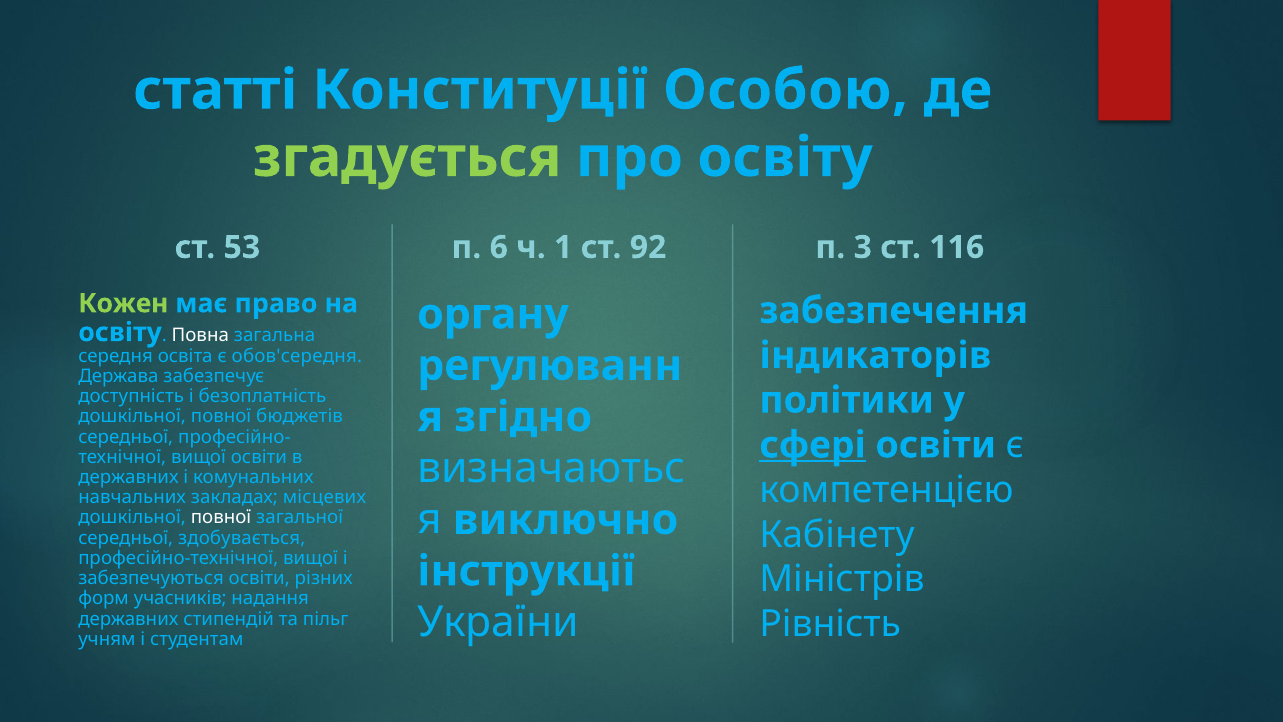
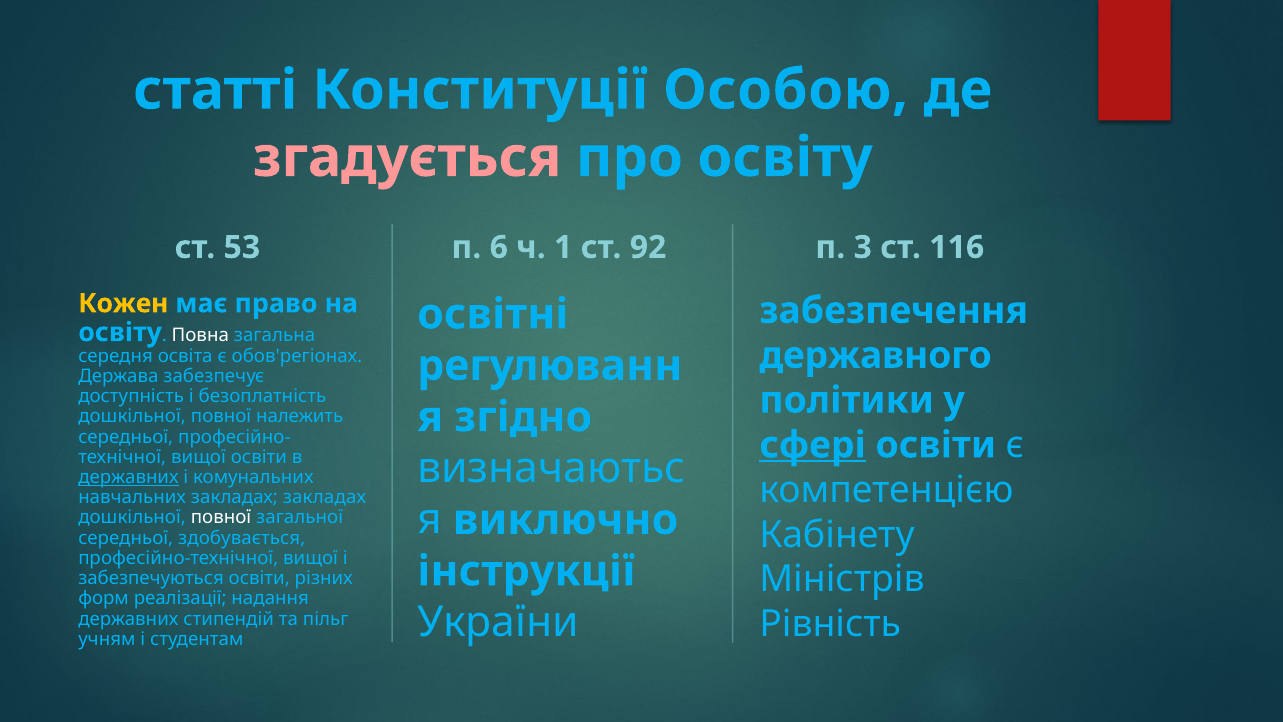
згадується colour: light green -> pink (407, 157)
Кожен colour: light green -> yellow (123, 303)
органу: органу -> освітні (493, 314)
індикаторів: індикаторів -> державного (876, 355)
обов'середня: обов'середня -> обов'регіонах (297, 356)
бюджетів: бюджетів -> належить (300, 416)
державних underline: none -> present (128, 477)
закладах місцевих: місцевих -> закладах (325, 497)
учасників: учасників -> реалізації (180, 598)
